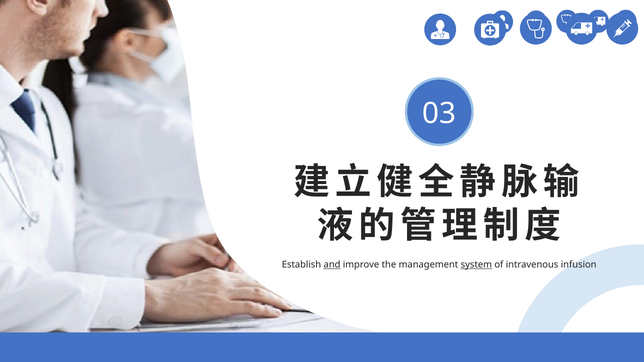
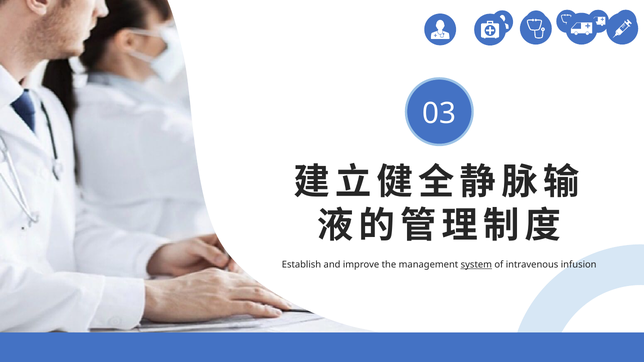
and underline: present -> none (332, 265)
